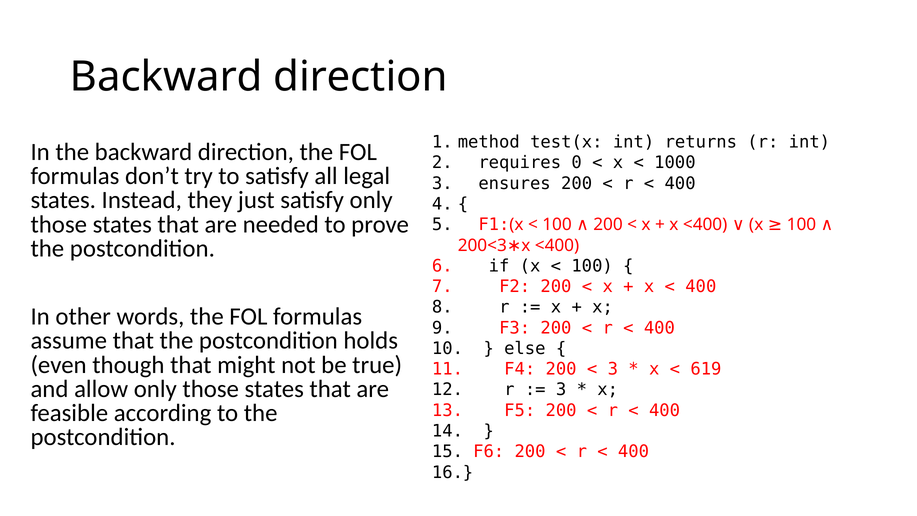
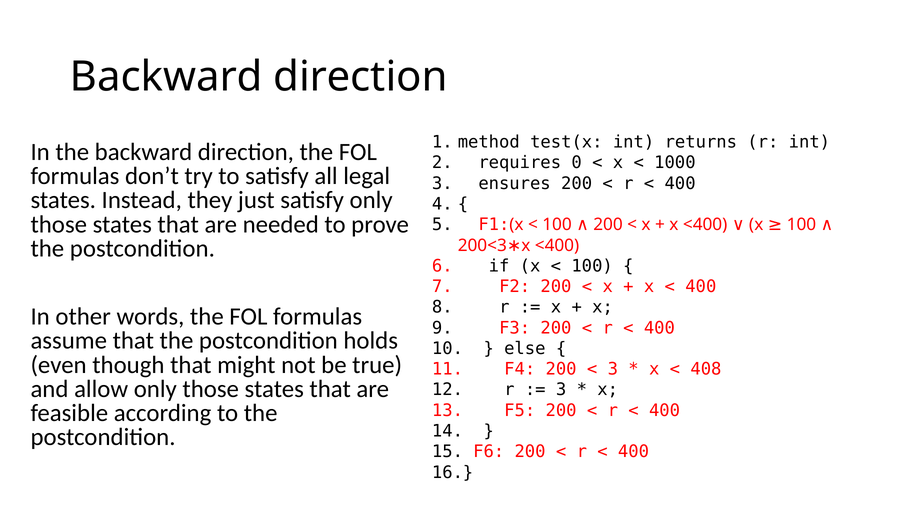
619: 619 -> 408 (706, 369)
